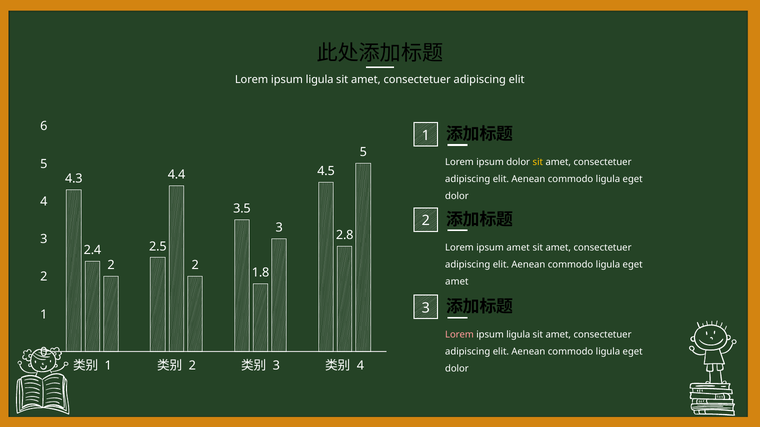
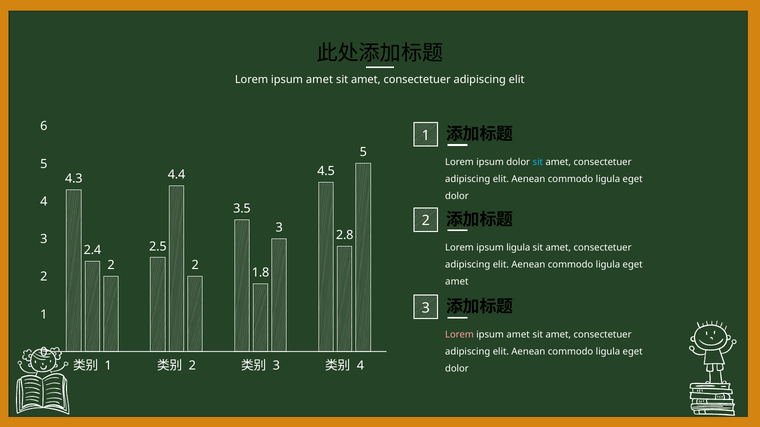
ligula: ligula -> amet (319, 80)
sit colour: yellow -> light blue (538, 162)
ipsum amet: amet -> ligula (518, 248)
ligula: ligula -> amet (518, 335)
